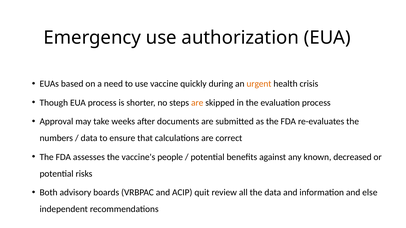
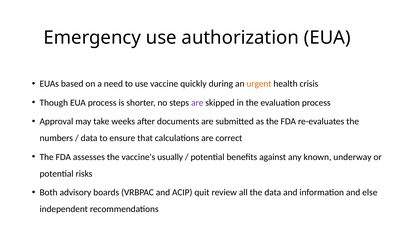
are colour: orange -> purple (197, 103)
people: people -> usually (170, 157)
decreased: decreased -> underway (352, 157)
